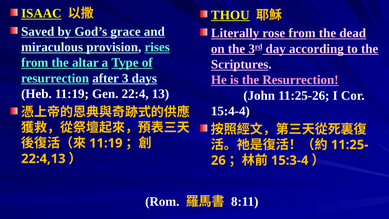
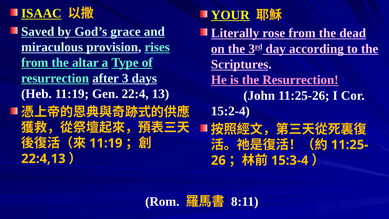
THOU: THOU -> YOUR (230, 15)
15:4-4: 15:4-4 -> 15:2-4 (230, 111)
